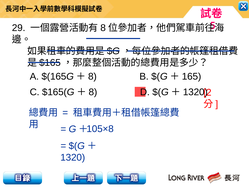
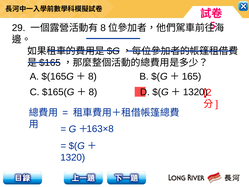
105×8: 105×8 -> 163×8 (100, 129)
